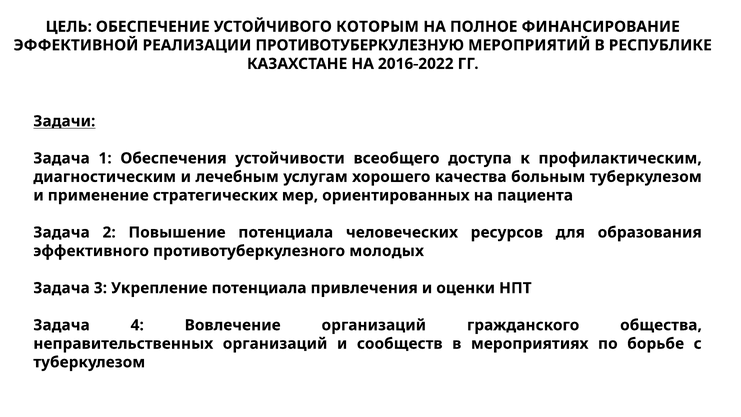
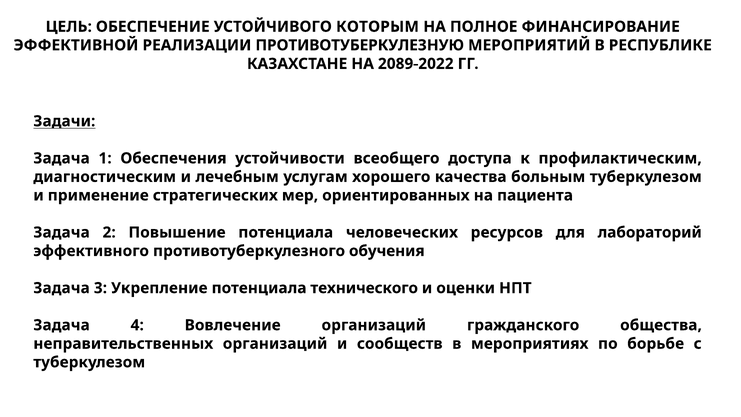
2016-2022: 2016-2022 -> 2089-2022 (416, 64)
образования: образования -> лабораторий (650, 232)
молодых: молодых -> обучения (387, 251)
привлечения: привлечения -> технического (364, 288)
